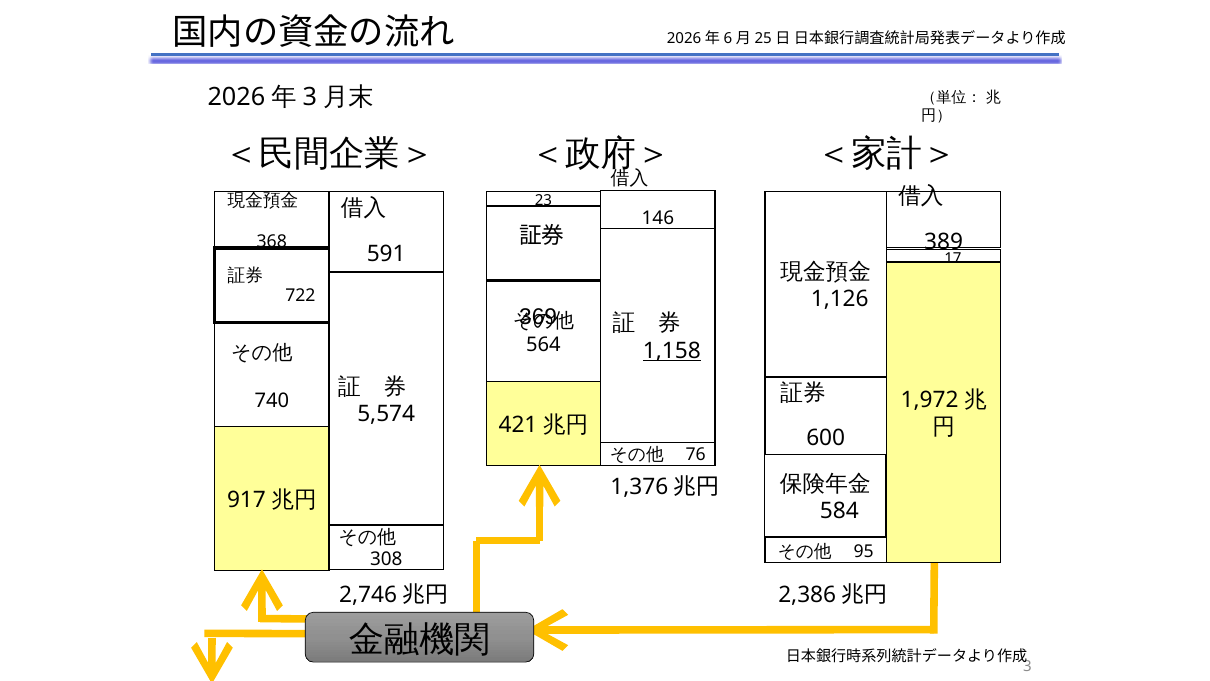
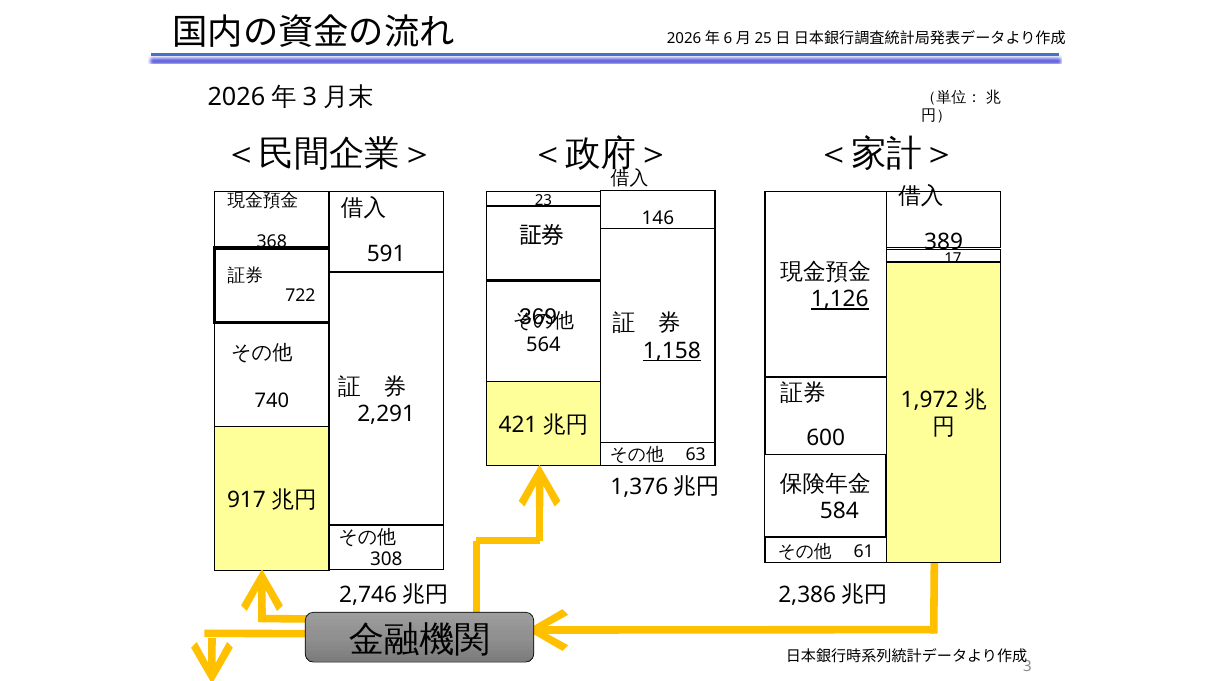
1,126 underline: none -> present (840, 299)
5,574: 5,574 -> 2,291 (386, 414)
76: 76 -> 63 (696, 455)
95: 95 -> 61 (864, 551)
